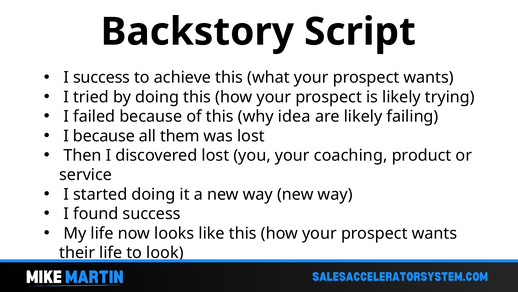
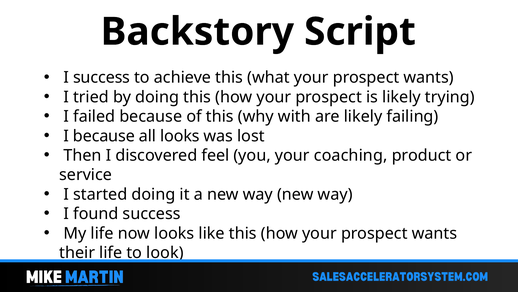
idea: idea -> with (294, 116)
all them: them -> looks (180, 136)
discovered lost: lost -> feel (215, 155)
